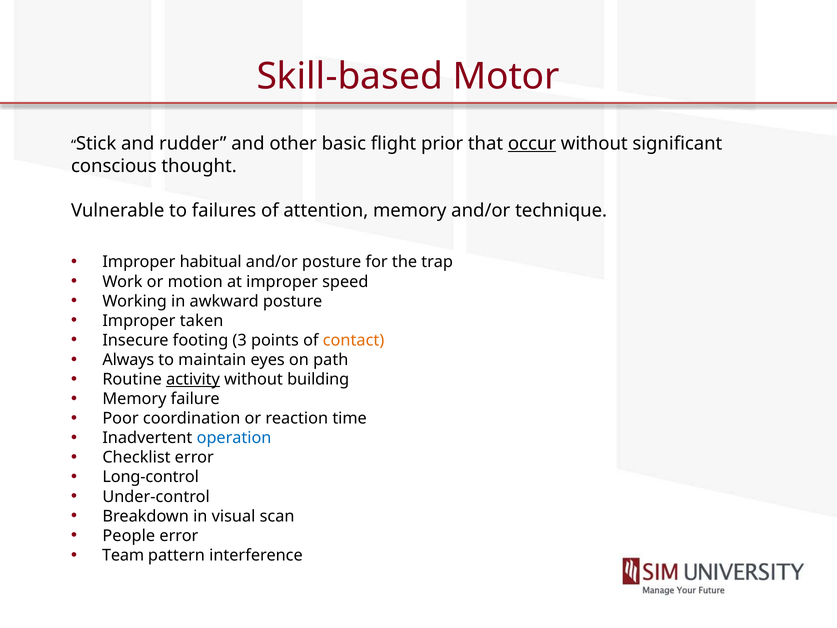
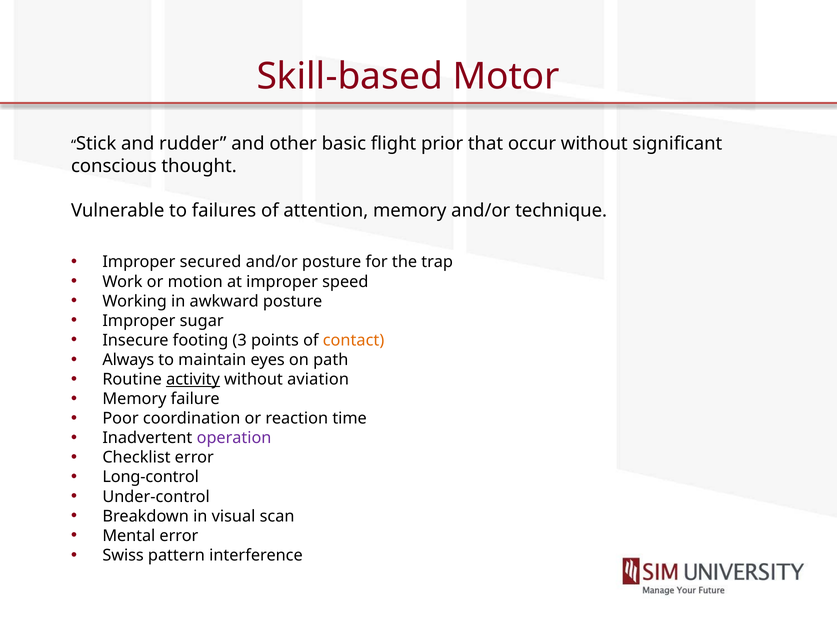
occur underline: present -> none (532, 144)
habitual: habitual -> secured (210, 262)
taken: taken -> sugar (202, 321)
building: building -> aviation (318, 379)
operation colour: blue -> purple (234, 438)
People: People -> Mental (129, 536)
Team: Team -> Swiss (123, 555)
